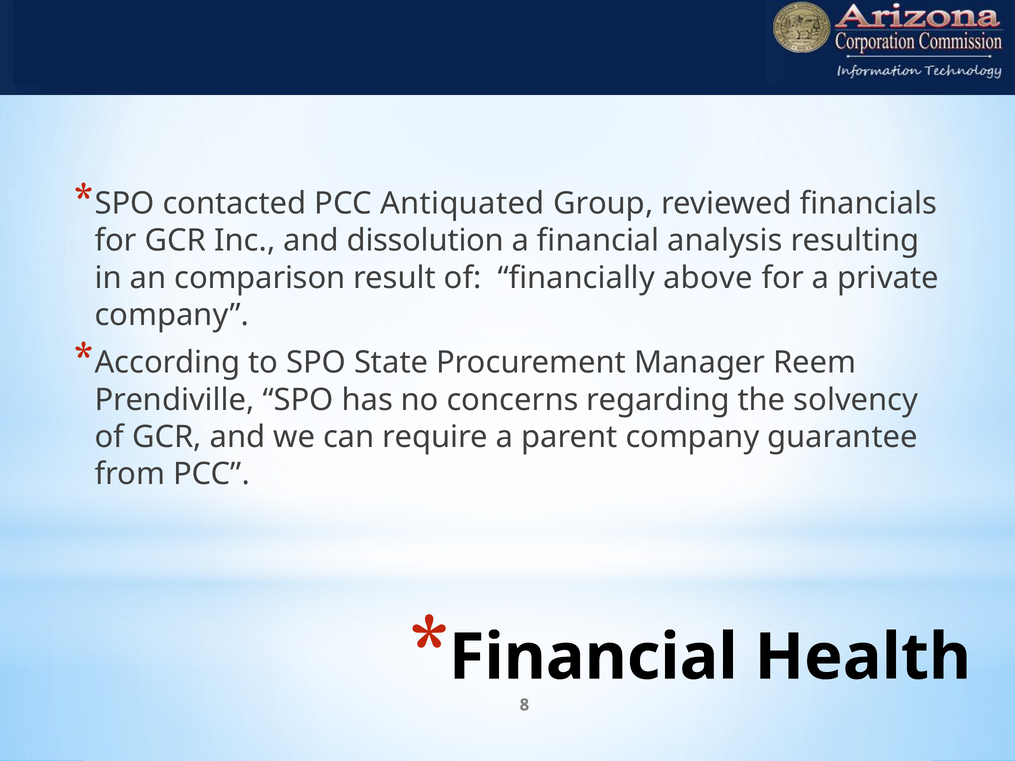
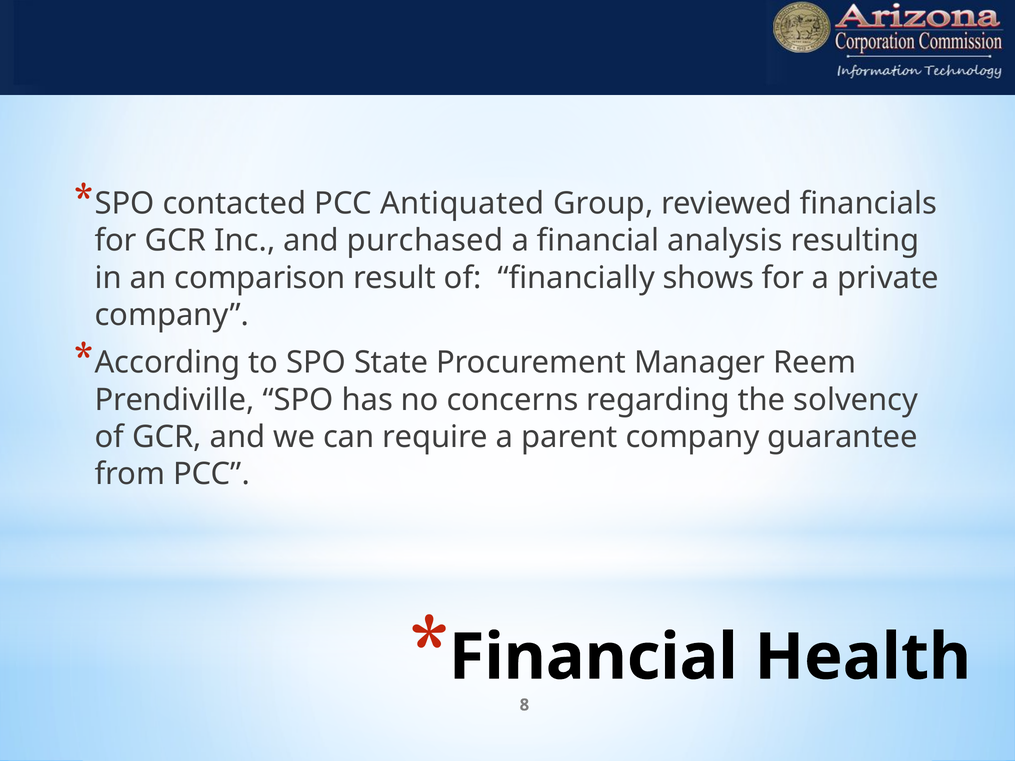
dissolution: dissolution -> purchased (425, 241)
above: above -> shows (708, 278)
